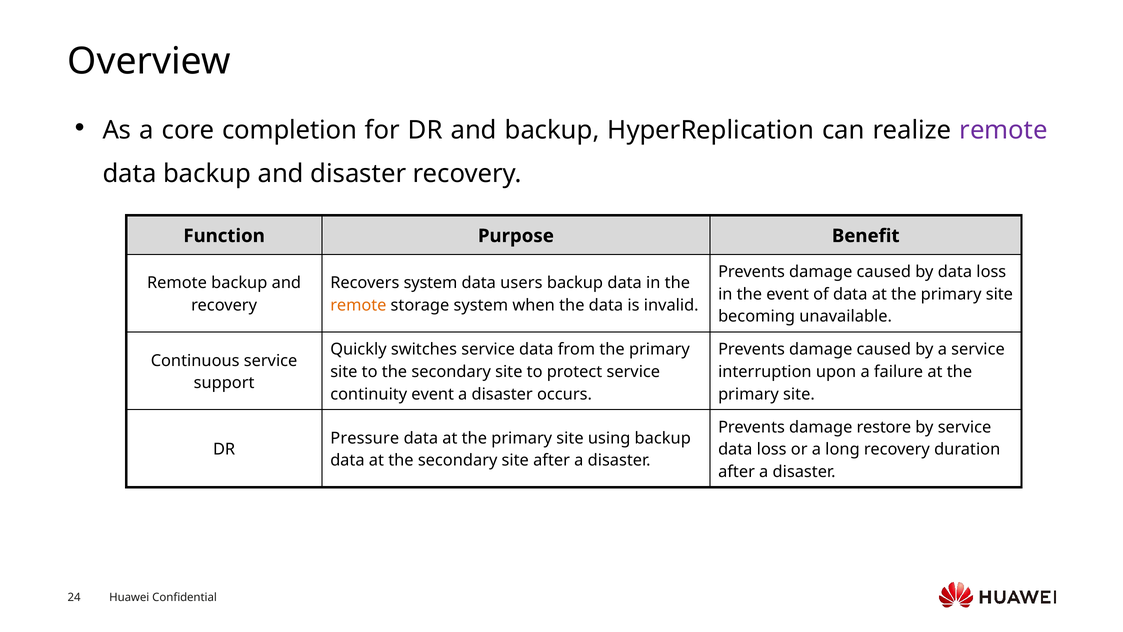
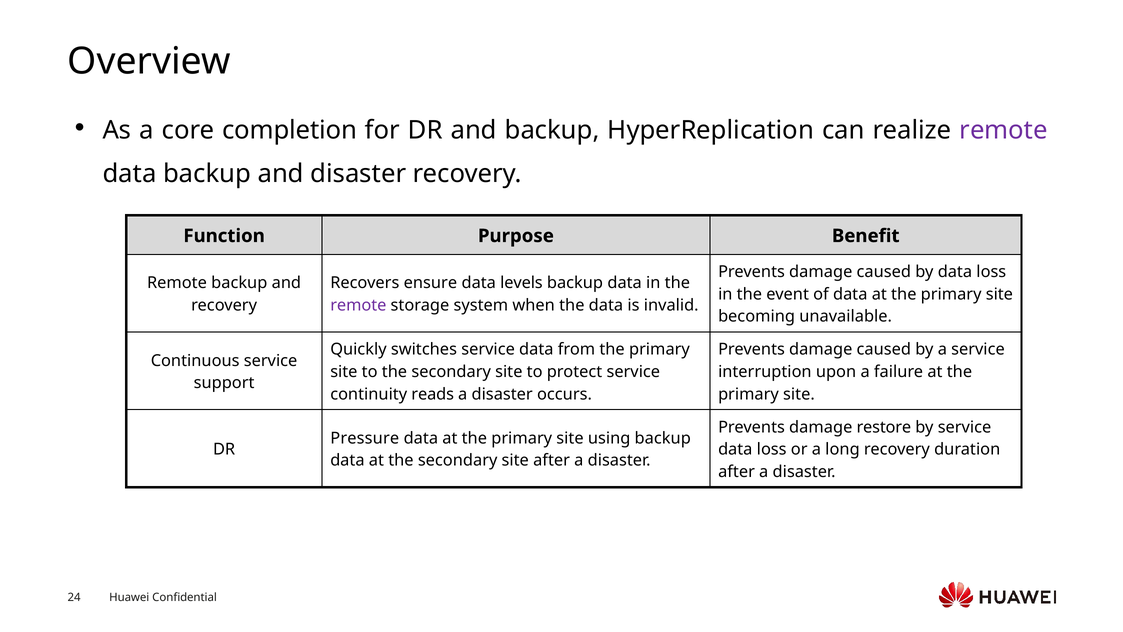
Recovers system: system -> ensure (430, 283)
users: users -> levels (521, 283)
remote colour: orange -> purple (358, 305)
continuity event: event -> reads (433, 394)
